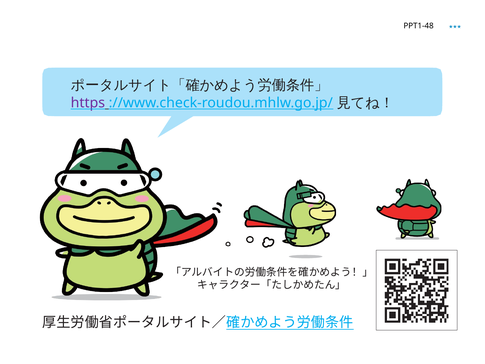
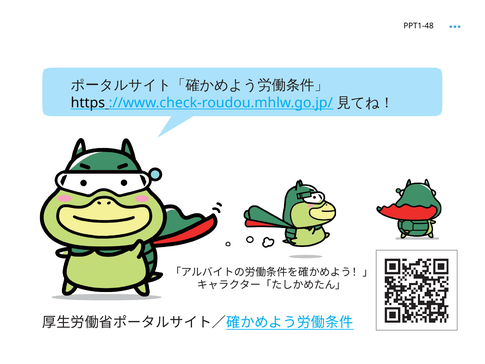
https colour: purple -> black (88, 103)
